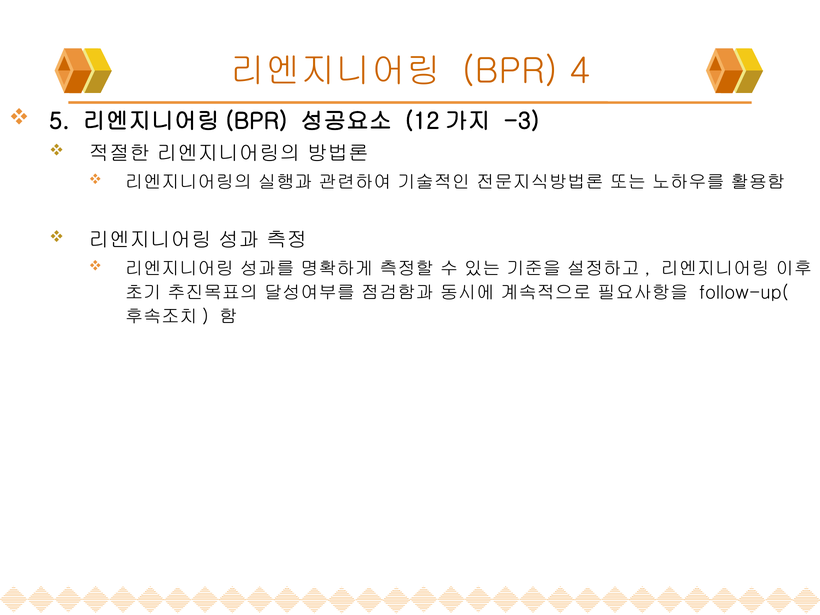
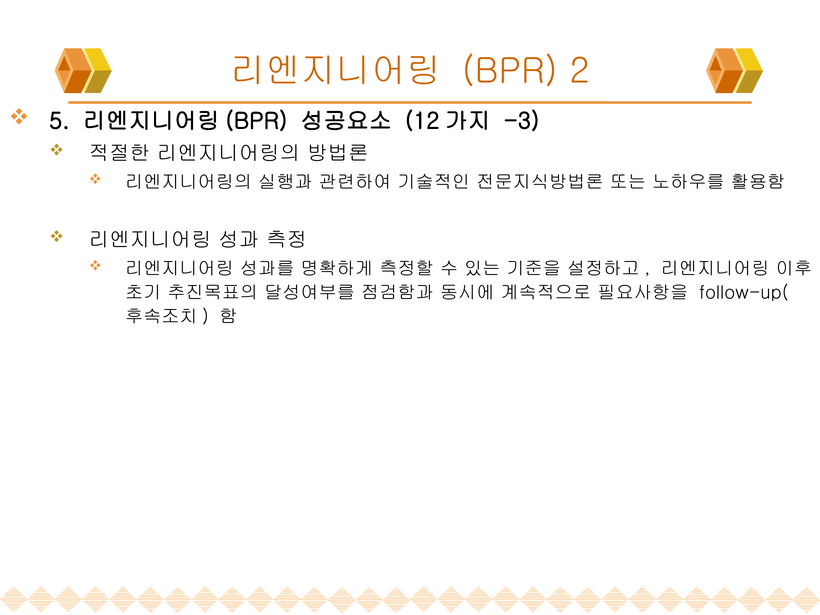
4: 4 -> 2 (580, 71)
